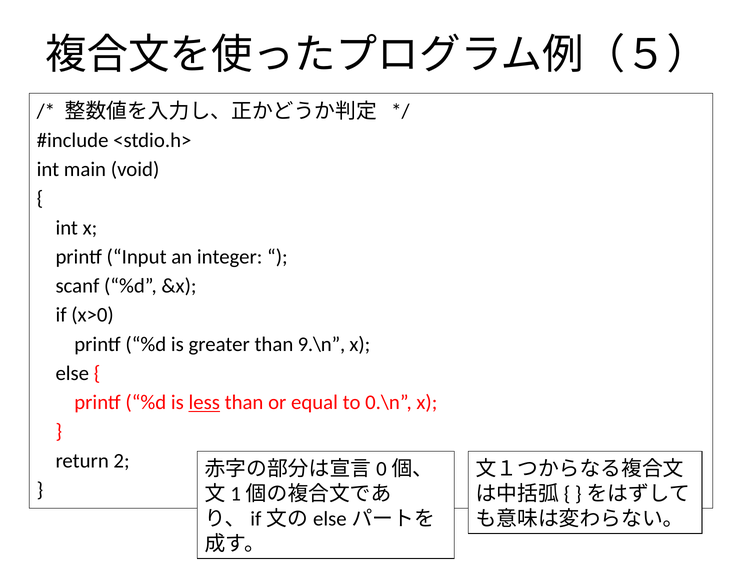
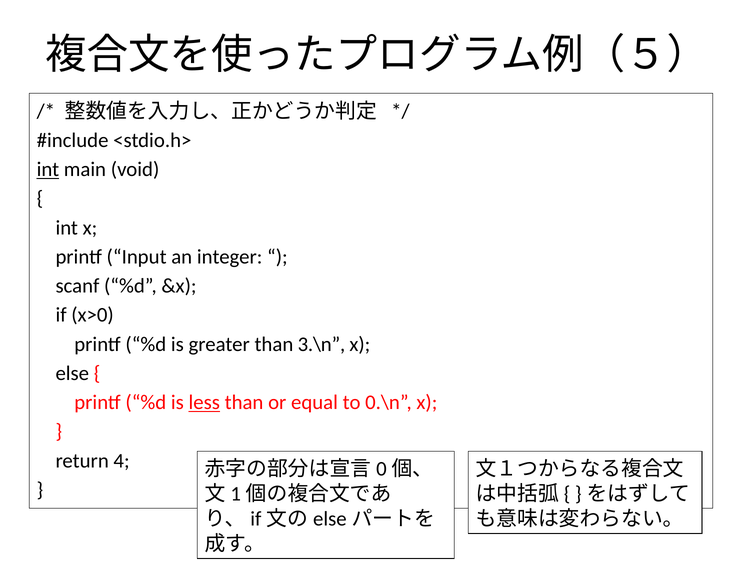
int underline: none -> present (48, 169)
9.\n: 9.\n -> 3.\n (321, 344)
2: 2 -> 4 (122, 461)
